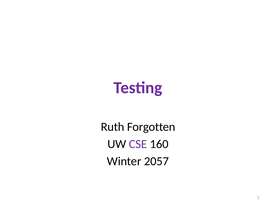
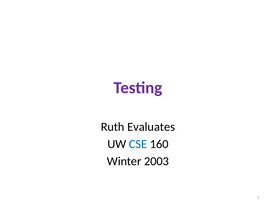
Forgotten: Forgotten -> Evaluates (151, 127)
CSE colour: purple -> blue (138, 144)
2057: 2057 -> 2003 (157, 161)
